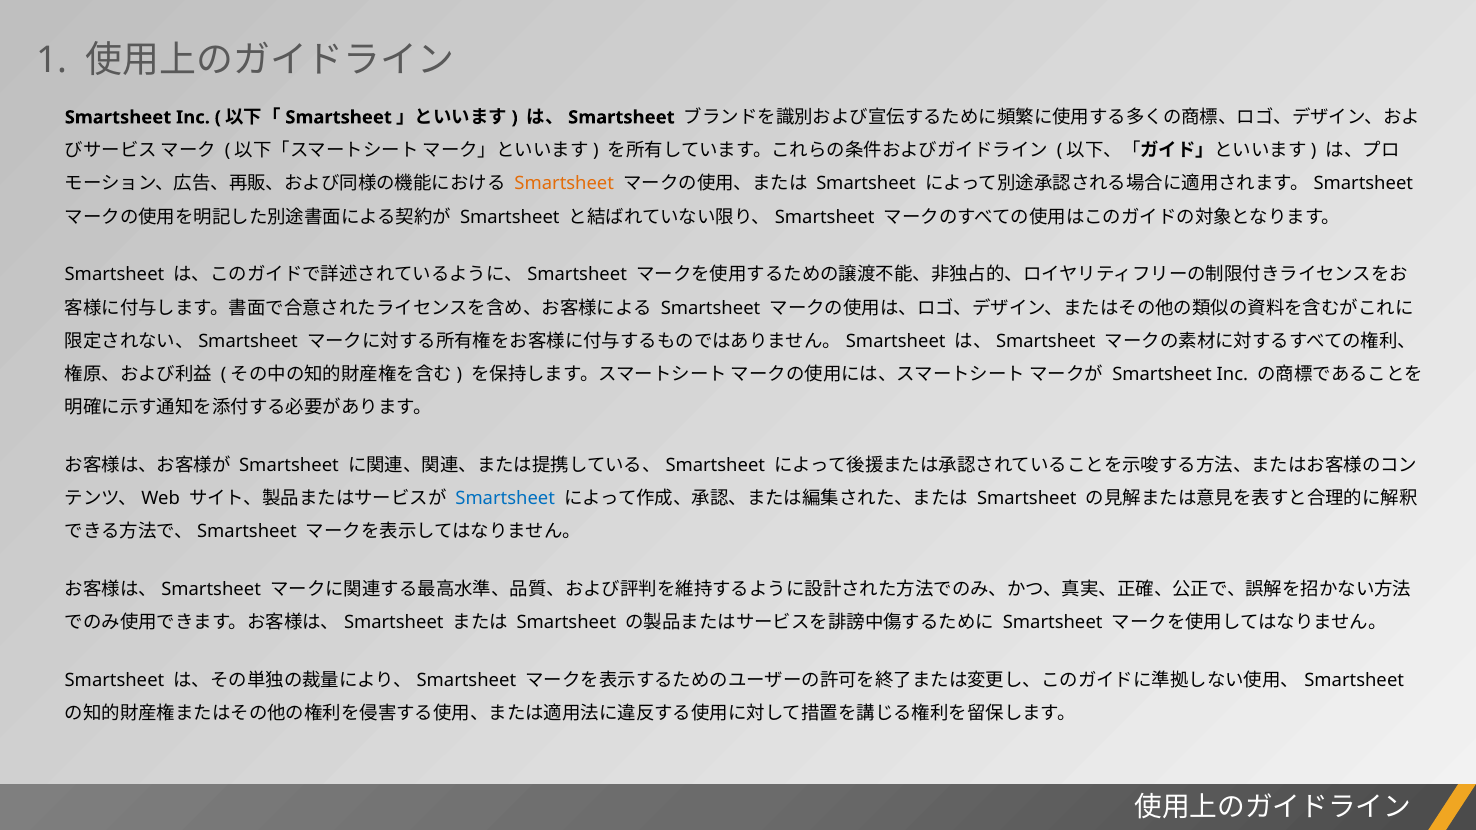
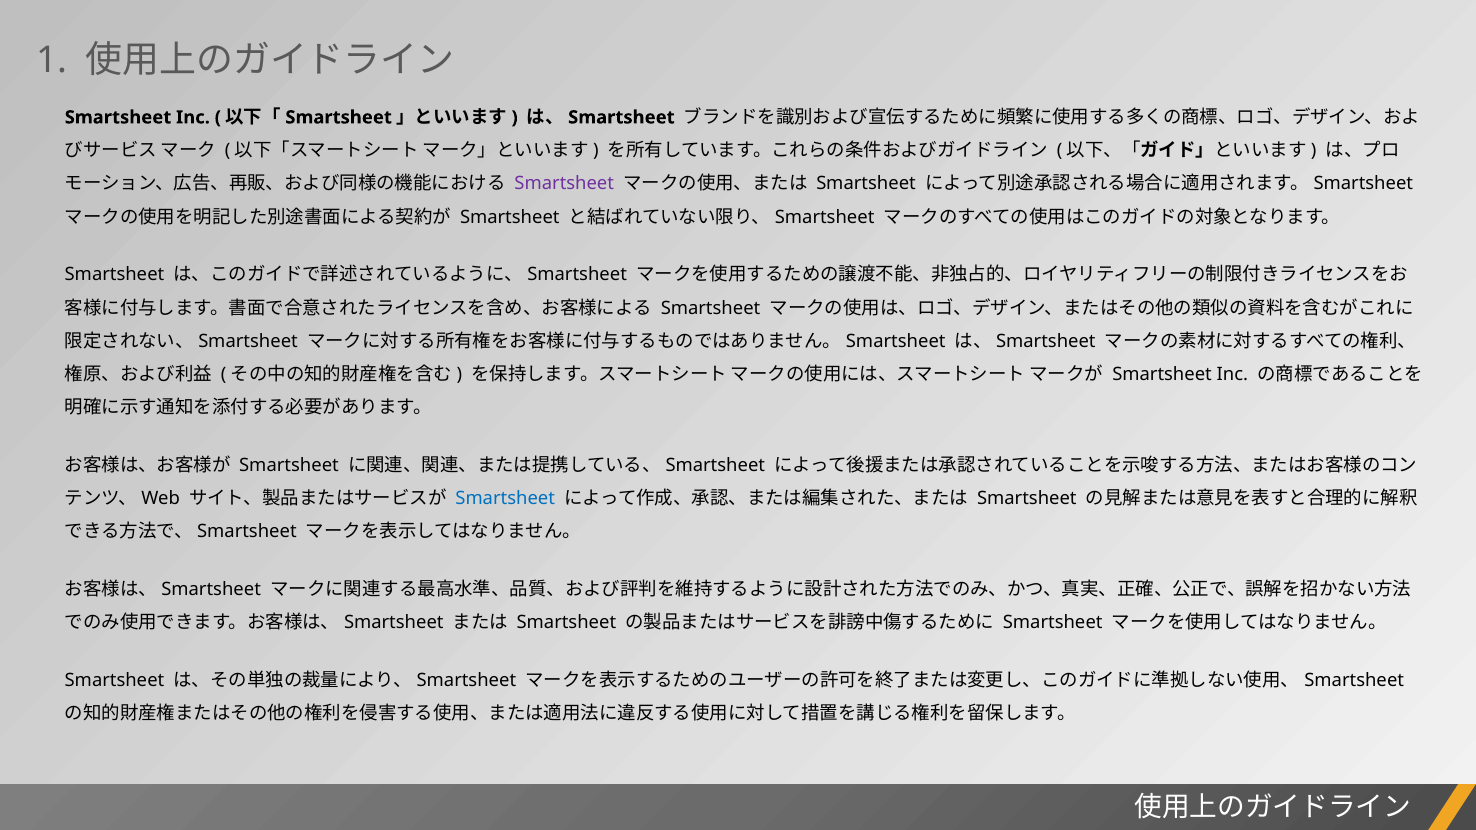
Smartsheet colour: orange -> purple (564, 184)
